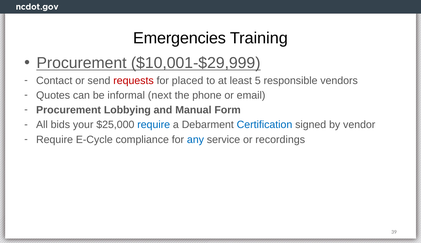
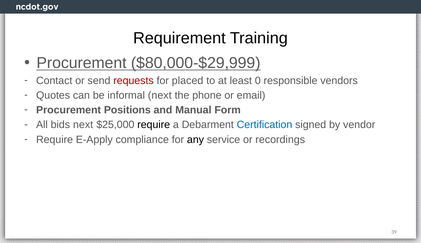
Emergencies: Emergencies -> Requirement (179, 38)
$10,001-$29,999: $10,001-$29,999 -> $80,000-$29,999 (196, 63)
5: 5 -> 0 (258, 81)
Lobbying: Lobbying -> Positions (127, 110)
bids your: your -> next (83, 125)
require colour: blue -> black (154, 125)
E-Cycle: E-Cycle -> E-Apply (94, 140)
any colour: blue -> black (195, 140)
